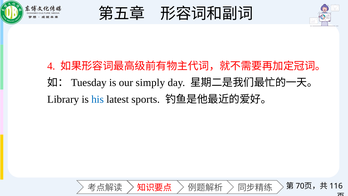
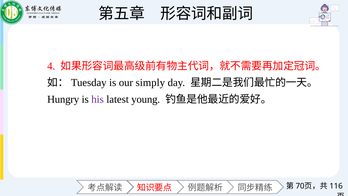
Library: Library -> Hungry (63, 99)
his colour: blue -> purple (98, 99)
sports: sports -> young (146, 99)
